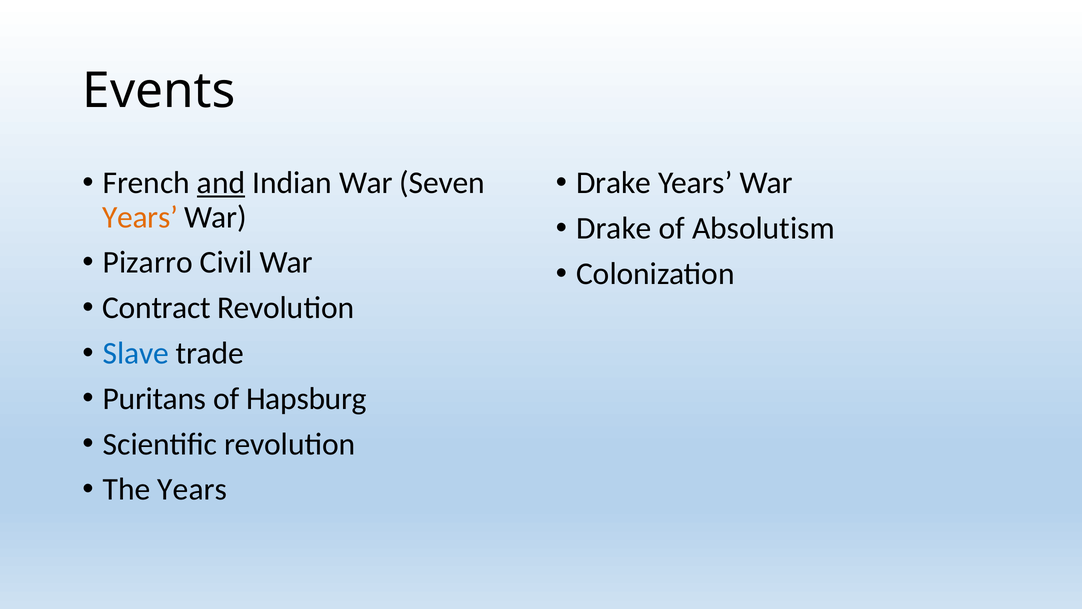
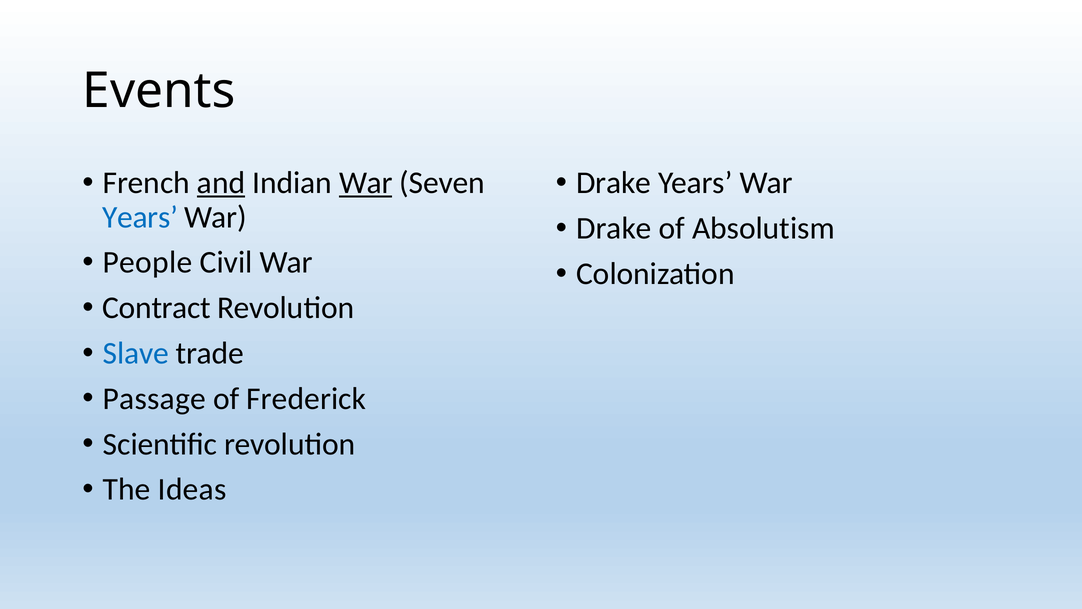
War underline: none -> present (366, 183)
Years colour: orange -> blue (140, 217)
Pizarro: Pizarro -> People (148, 262)
Puritans: Puritans -> Passage (154, 398)
Hapsburg: Hapsburg -> Frederick (306, 398)
The Years: Years -> Ideas (192, 489)
